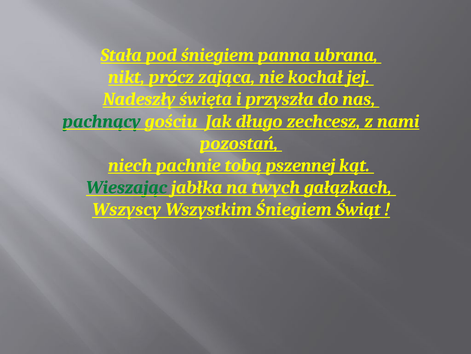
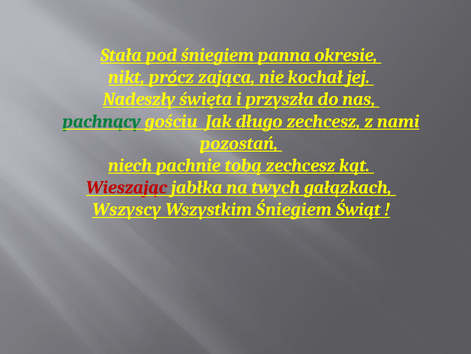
ubrana: ubrana -> okresie (346, 55)
tobą pszennej: pszennej -> zechcesz (301, 165)
Wieszając colour: green -> red (127, 187)
